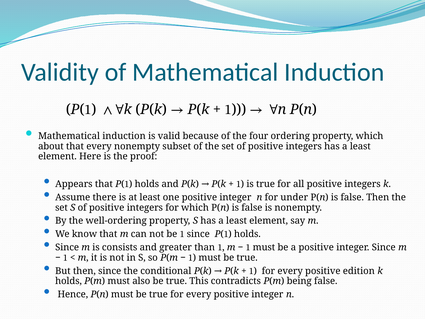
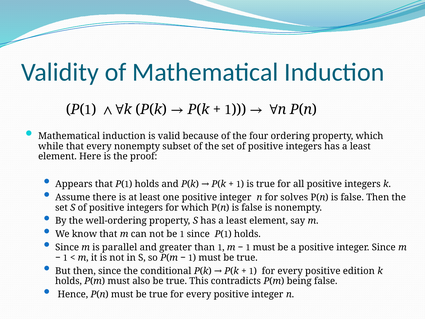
about: about -> while (51, 146)
under: under -> solves (294, 197)
consists: consists -> parallel (120, 247)
